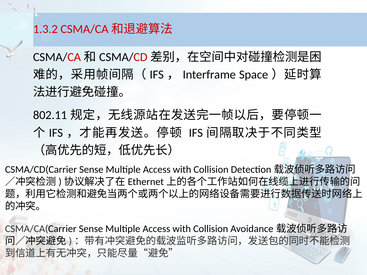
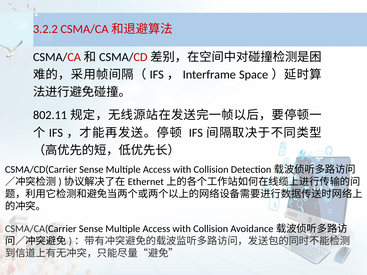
1.3.2: 1.3.2 -> 3.2.2 (45, 29)
